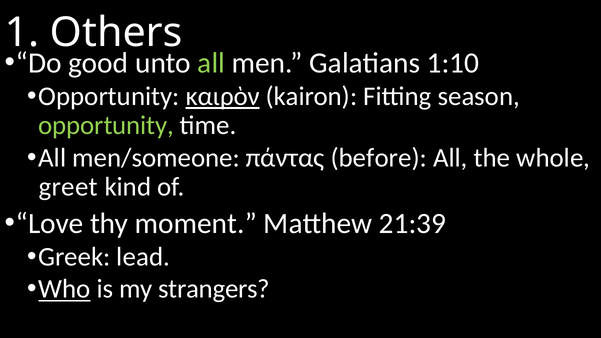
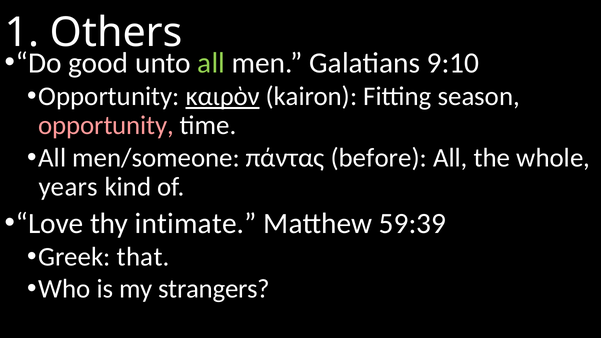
1:10: 1:10 -> 9:10 (453, 63)
opportunity colour: light green -> pink (106, 126)
greet: greet -> years (68, 187)
moment: moment -> intimate (196, 223)
21:39: 21:39 -> 59:39 (412, 223)
lead: lead -> that (143, 257)
Who underline: present -> none (64, 289)
